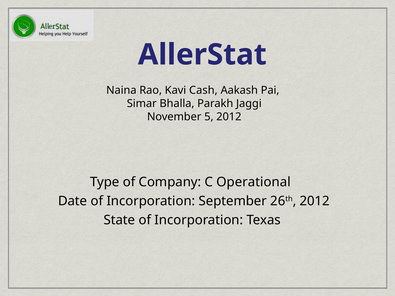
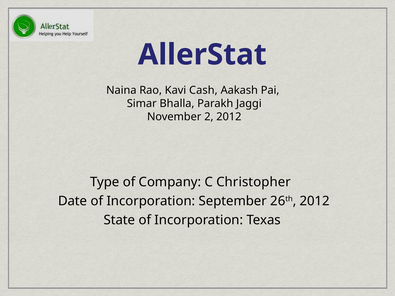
5: 5 -> 2 (209, 117)
Operational: Operational -> Christopher (254, 182)
